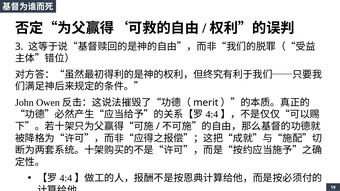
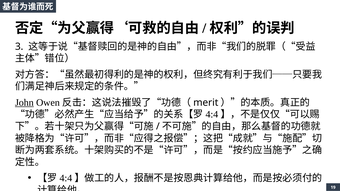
John underline: none -> present (24, 103)
